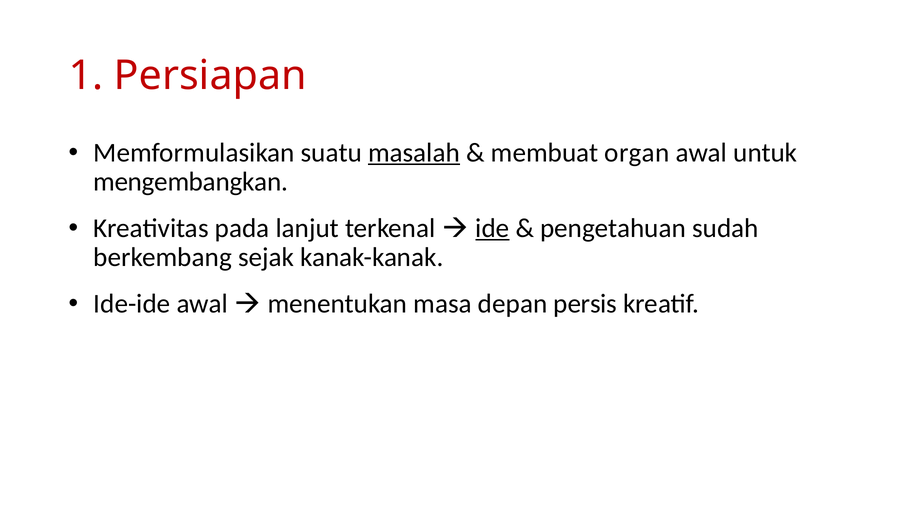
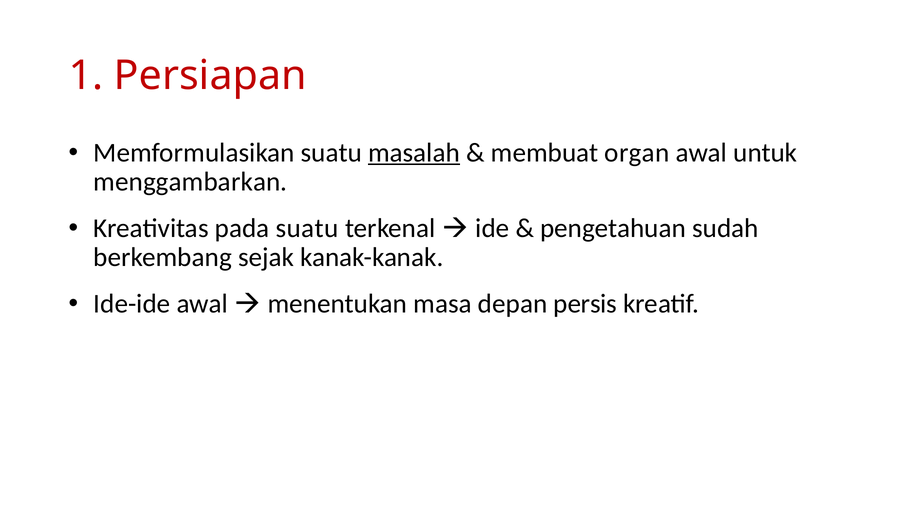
mengembangkan: mengembangkan -> menggambarkan (190, 182)
pada lanjut: lanjut -> suatu (307, 228)
ide underline: present -> none (492, 228)
